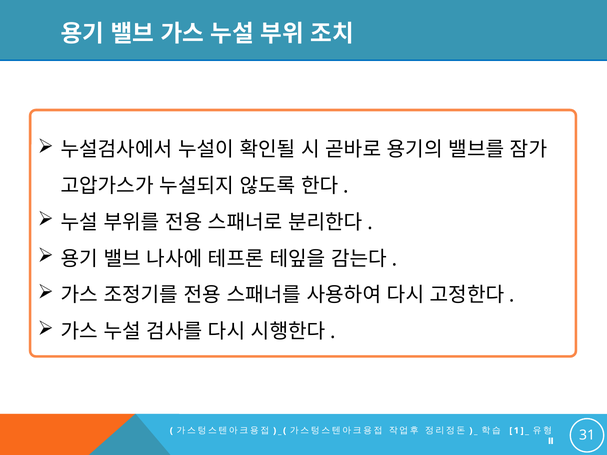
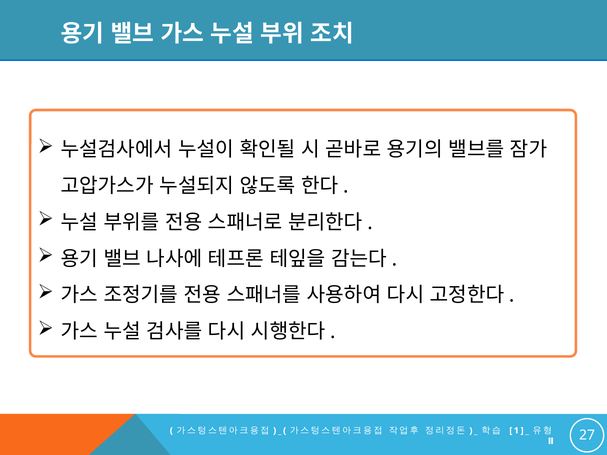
31: 31 -> 27 (587, 435)
